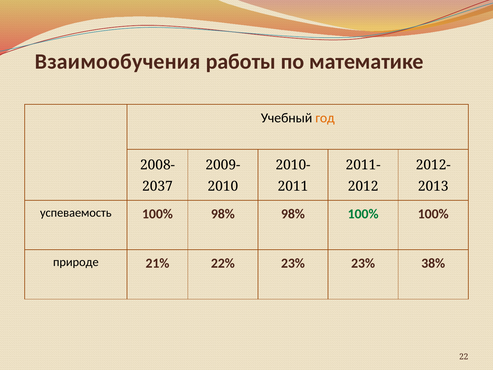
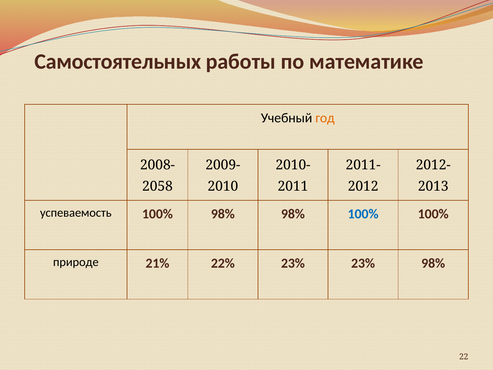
Взаимообучения: Взаимообучения -> Самостоятельных (118, 62)
2037: 2037 -> 2058 (157, 186)
100% colour: green -> blue (363, 214)
23% 38%: 38% -> 98% (433, 263)
